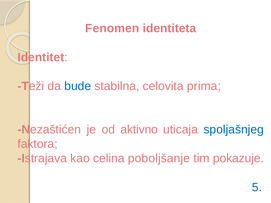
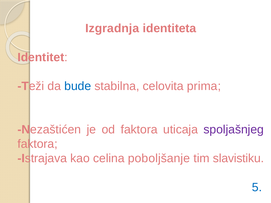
Fenomen: Fenomen -> Izgradnja (112, 28)
od aktivno: aktivno -> faktora (139, 130)
spoljašnjeg colour: blue -> purple (234, 130)
pokazuje: pokazuje -> slavistiku (238, 159)
